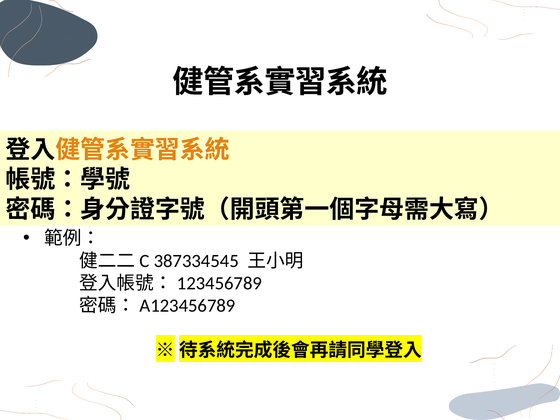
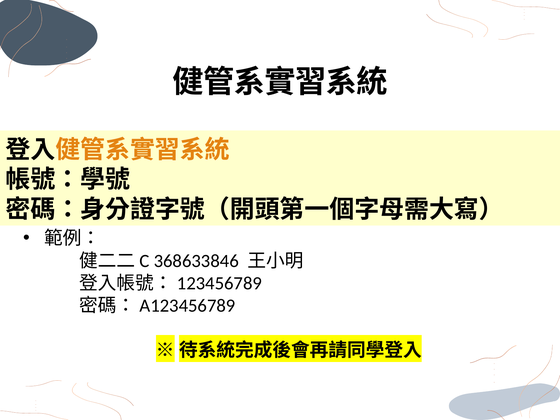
387334545: 387334545 -> 368633846 (196, 261)
